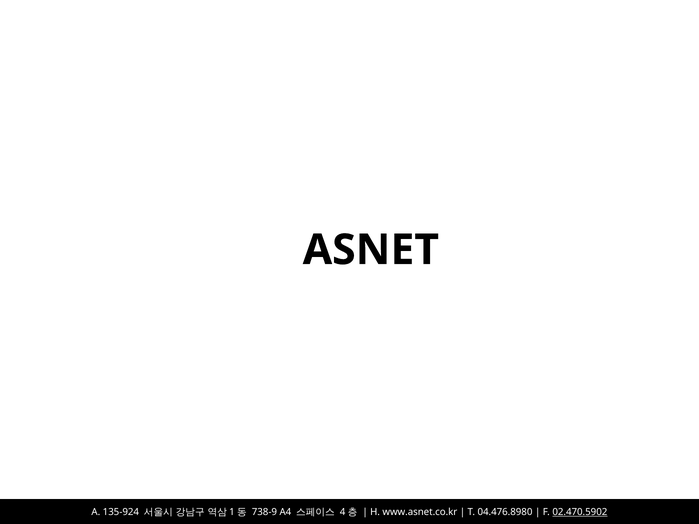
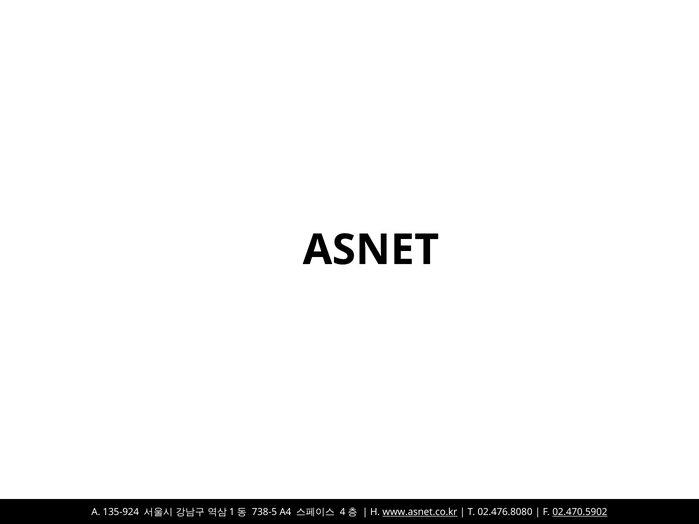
738-9: 738-9 -> 738-5 (264, 513)
www.asnet.co.kr underline: none -> present (420, 513)
04.476.8980: 04.476.8980 -> 02.476.8080 (505, 513)
